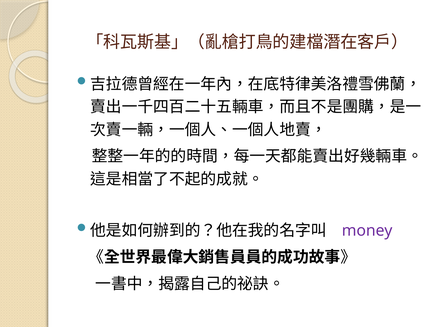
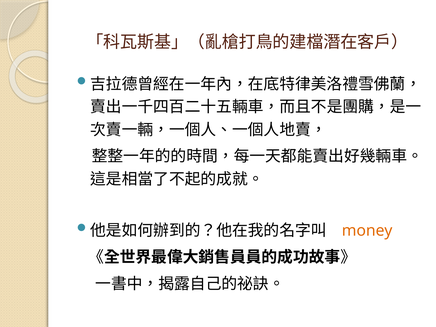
money colour: purple -> orange (367, 231)
